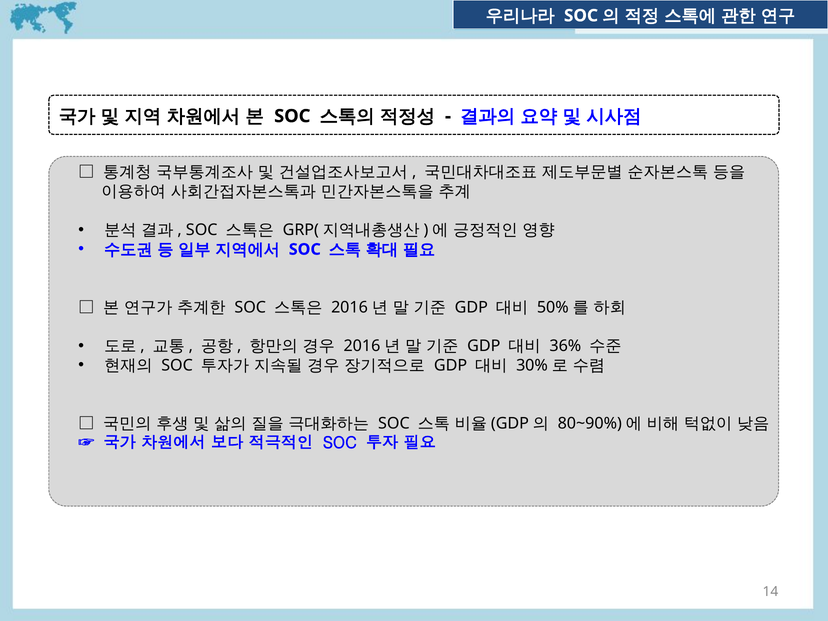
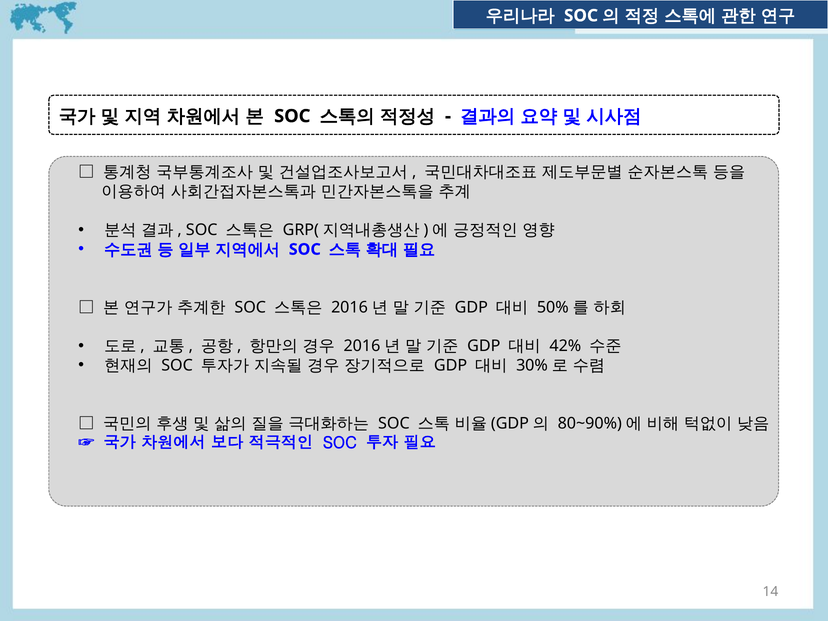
36%: 36% -> 42% (565, 346)
